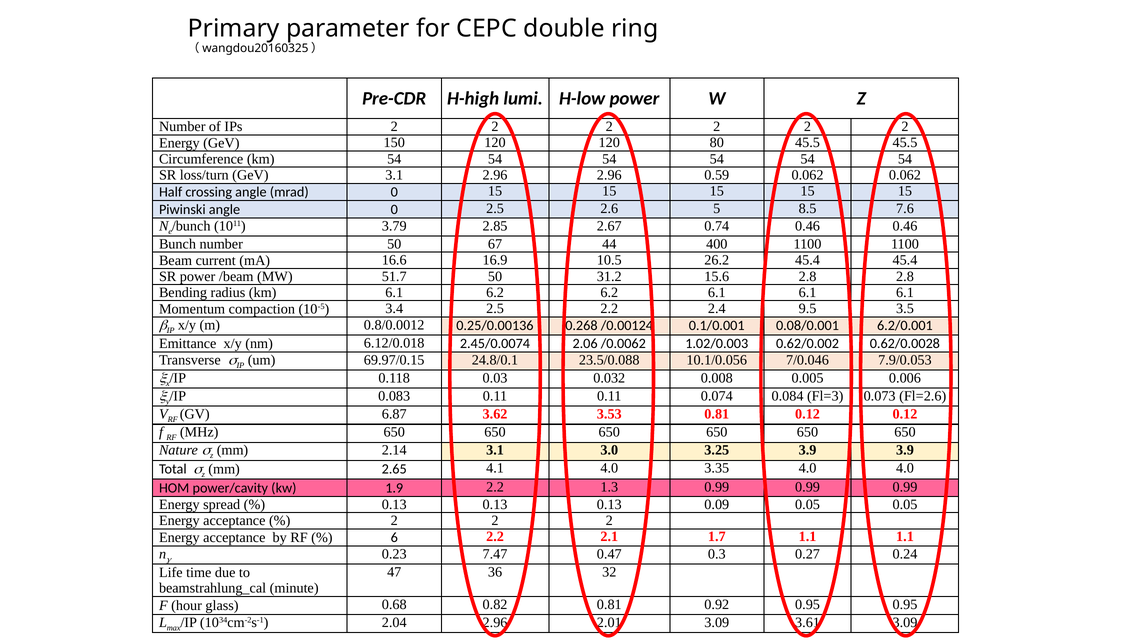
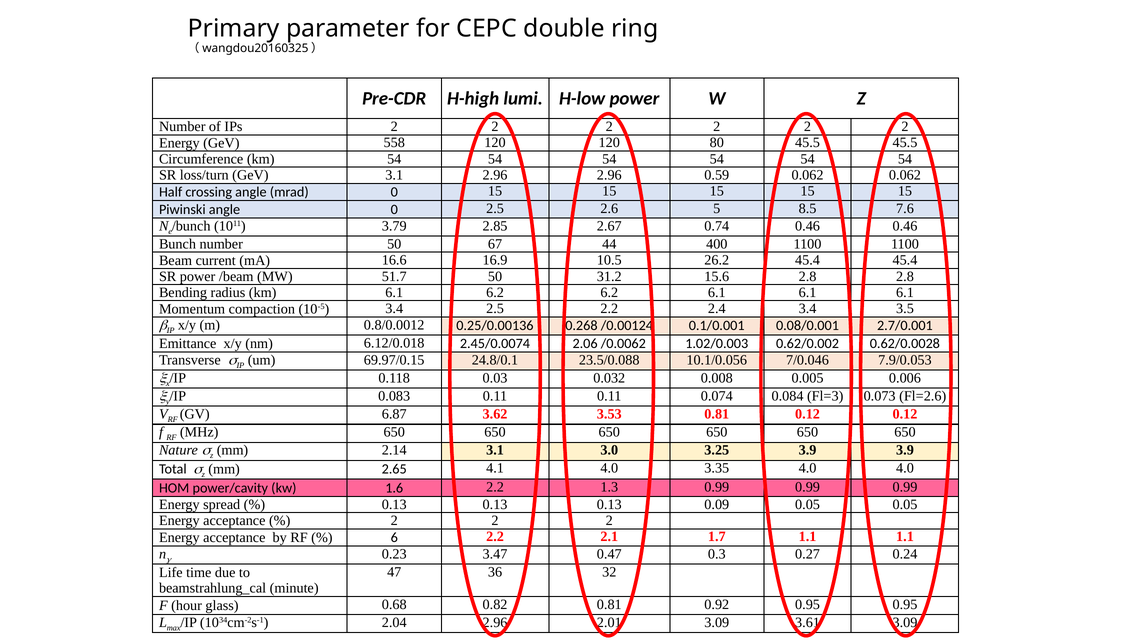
150: 150 -> 558 (394, 143)
2.4 9.5: 9.5 -> 3.4 (808, 309)
6.2/0.001: 6.2/0.001 -> 2.7/0.001 (905, 326)
1.9: 1.9 -> 1.6 (394, 488)
7.47: 7.47 -> 3.47 (495, 554)
